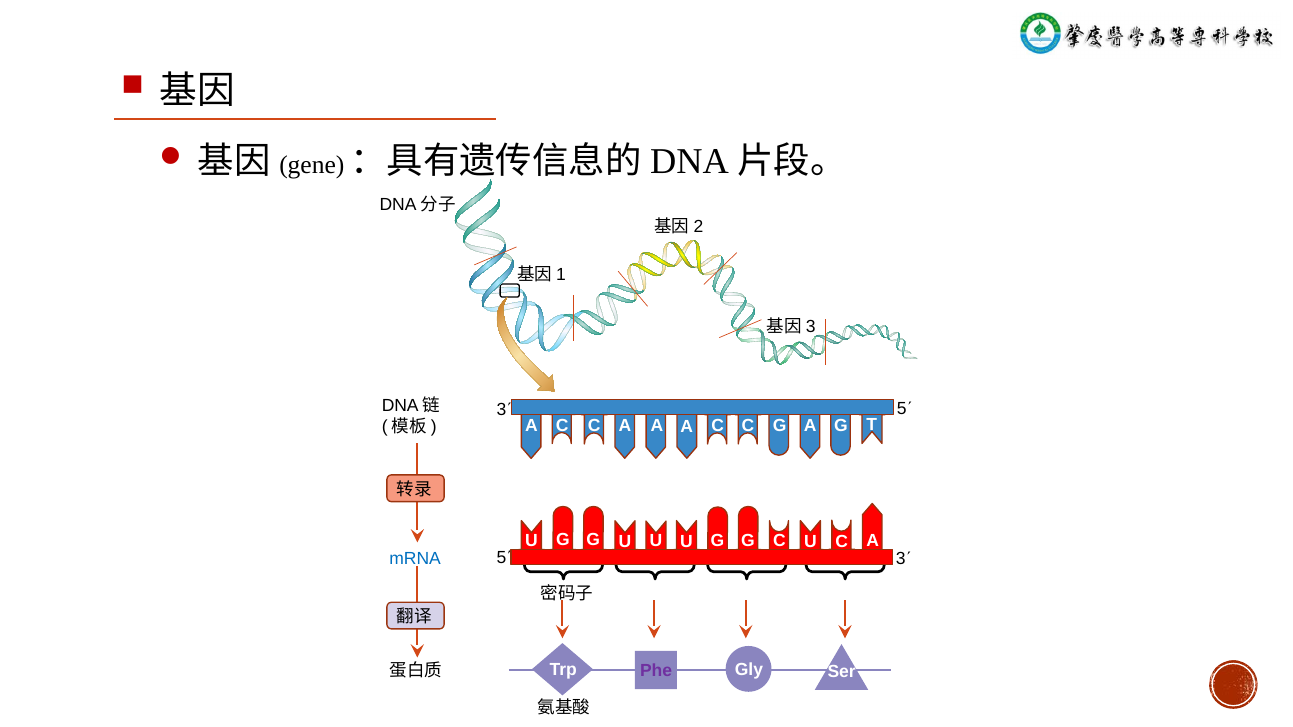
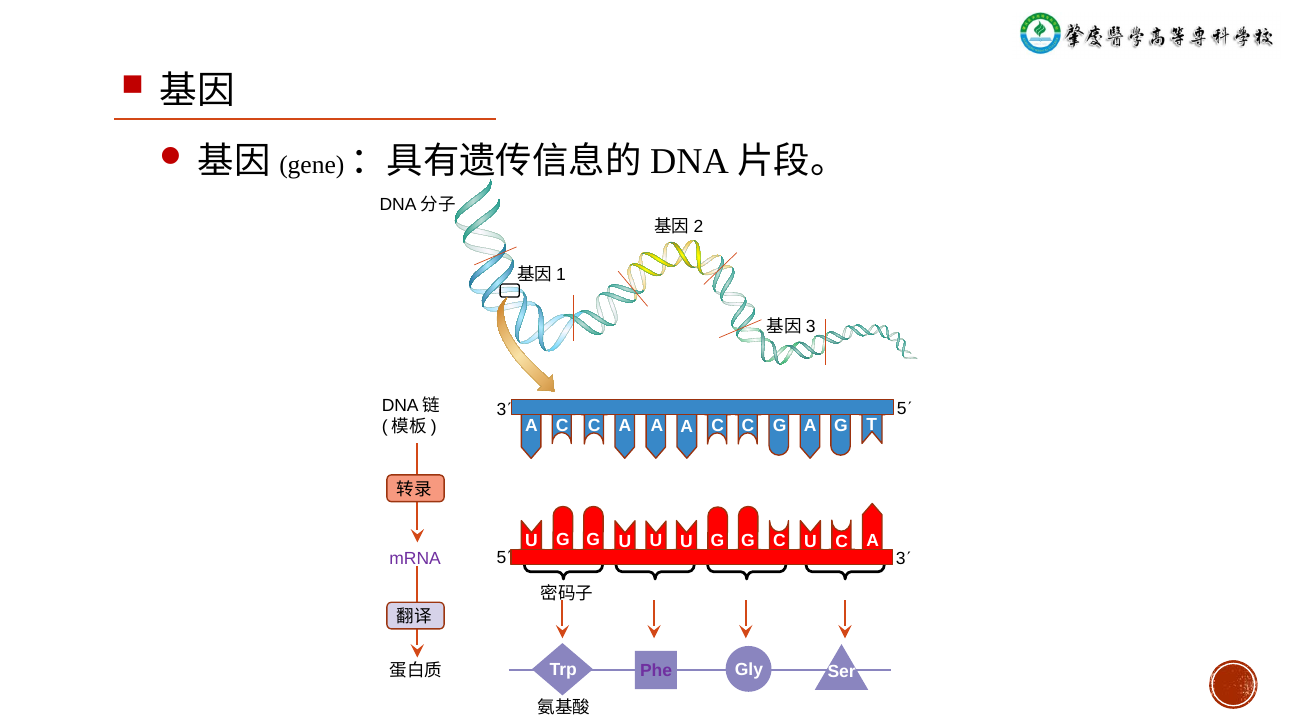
mRNA colour: blue -> purple (415, 558)
